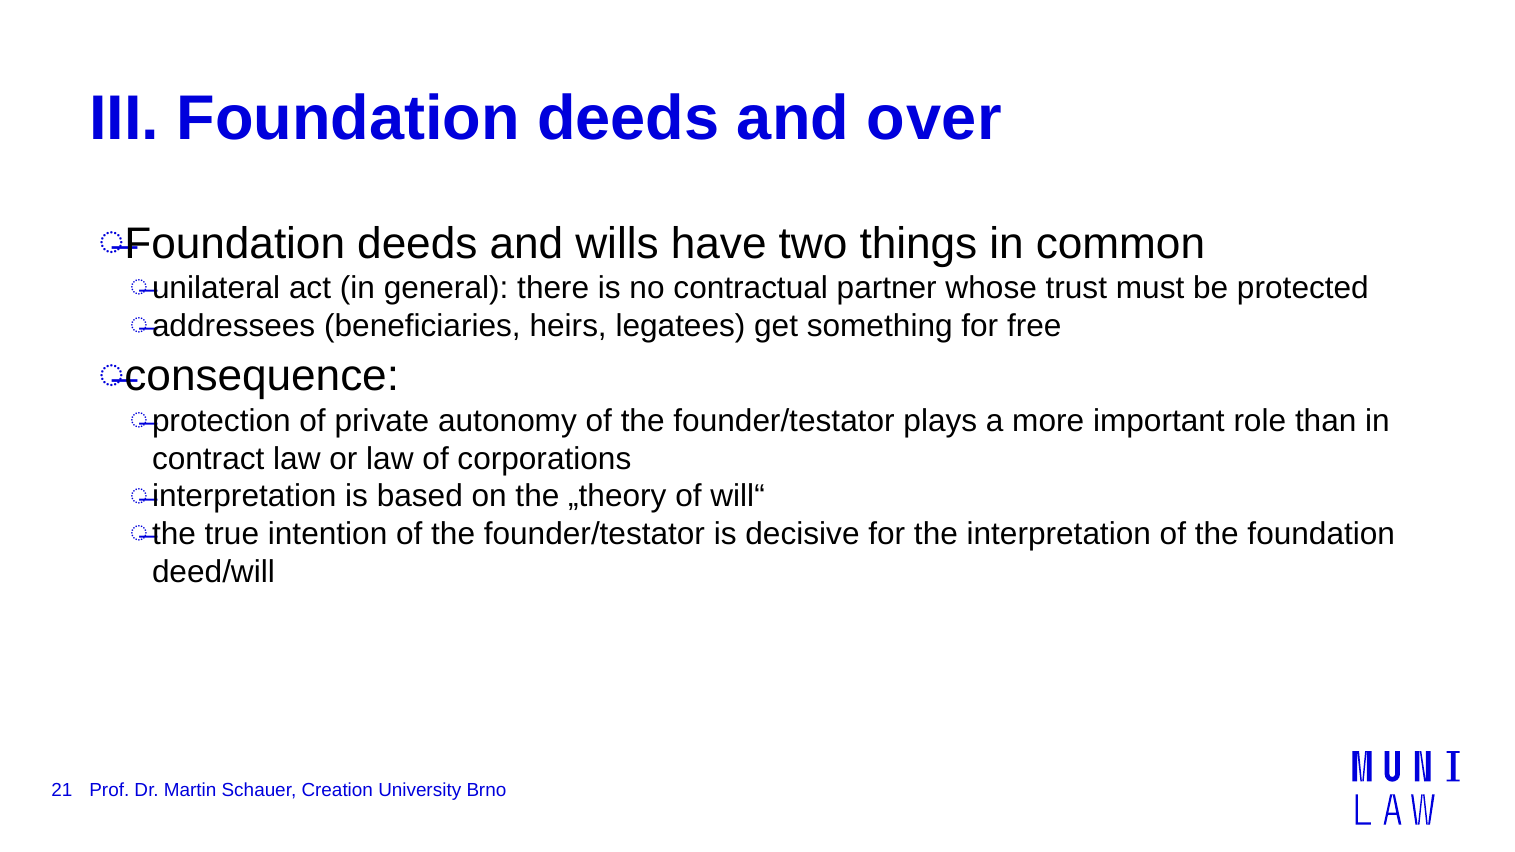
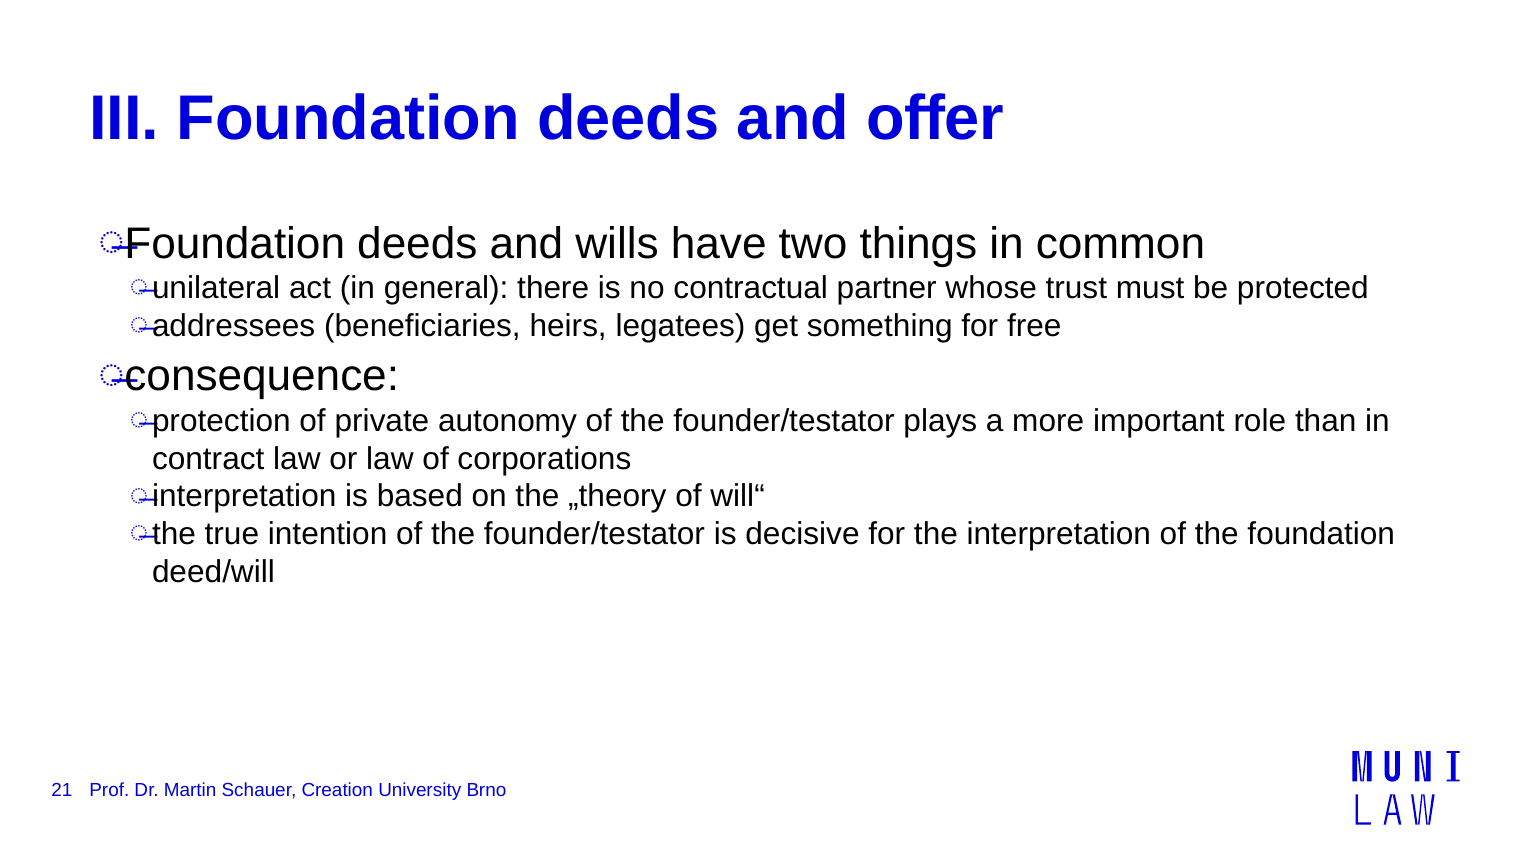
over: over -> offer (935, 119)
